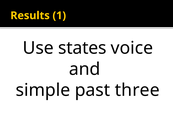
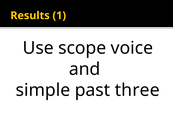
states: states -> scope (82, 48)
